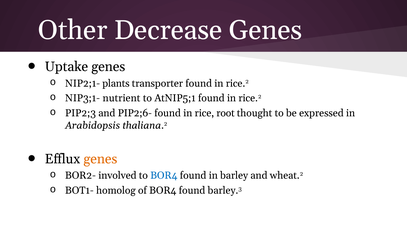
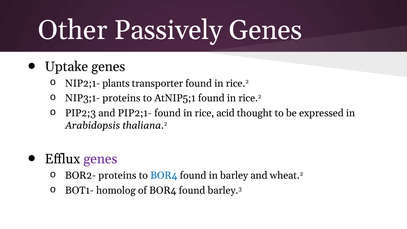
Decrease: Decrease -> Passively (168, 30)
NIP3;1- nutrient: nutrient -> proteins (121, 98)
PIP2;6-: PIP2;6- -> PIP2;1- (135, 113)
root: root -> acid (226, 113)
genes colour: orange -> purple (100, 159)
BOR2- involved: involved -> proteins (117, 176)
